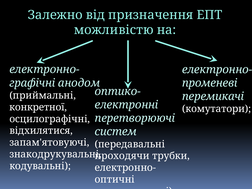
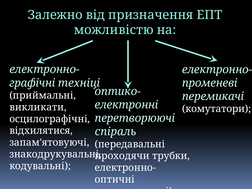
анодом: анодом -> техніці (79, 83)
конкретної: конкретної -> викликати (38, 107)
систем: систем -> спіраль (116, 132)
